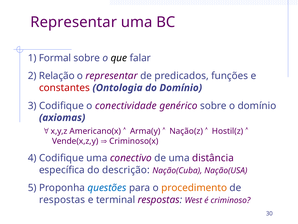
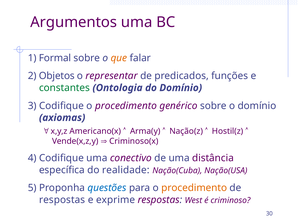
Representar: Representar -> Argumentos (74, 22)
que colour: black -> orange (119, 58)
Relação: Relação -> Objetos (57, 76)
constantes colour: red -> green (64, 88)
Codifique o conectividade: conectividade -> procedimento (126, 106)
descrição: descrição -> realidade (126, 170)
terminal: terminal -> exprime (116, 199)
